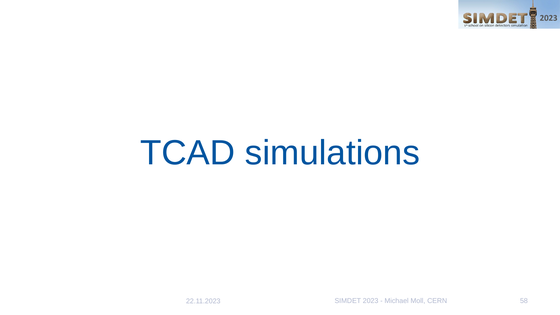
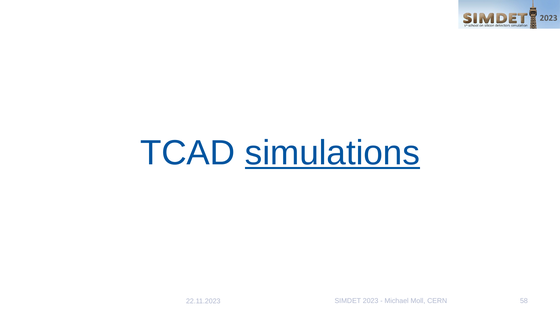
simulations underline: none -> present (332, 153)
